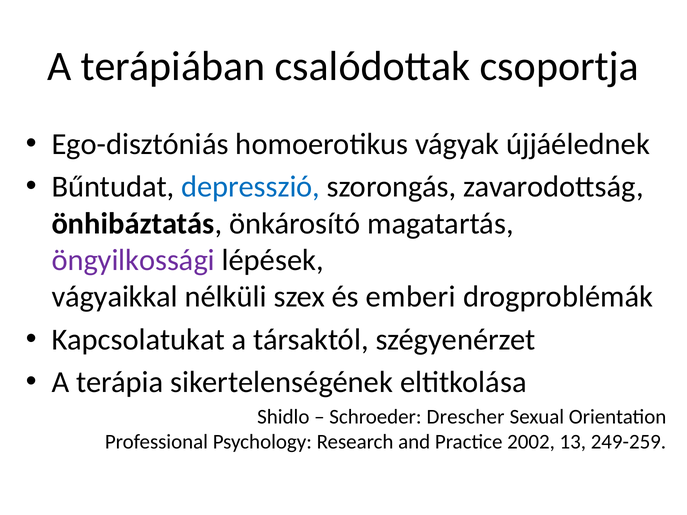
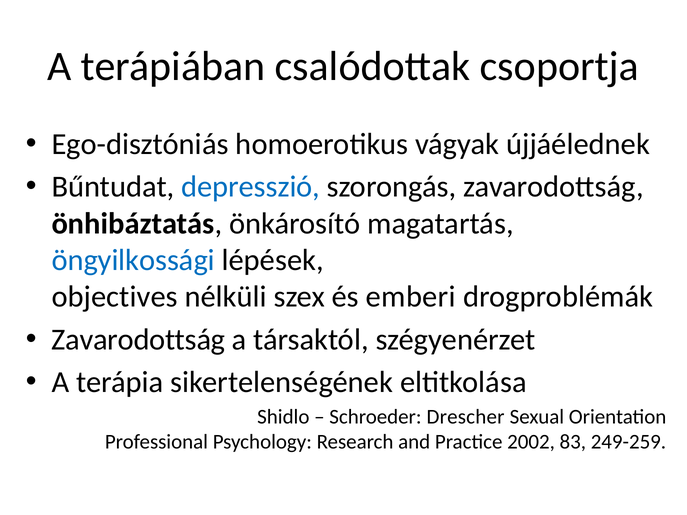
öngyilkossági colour: purple -> blue (133, 260)
vágyaikkal: vágyaikkal -> objectives (115, 297)
Kapcsolatukat: Kapcsolatukat -> Zavarodottság (138, 340)
13: 13 -> 83 (573, 442)
